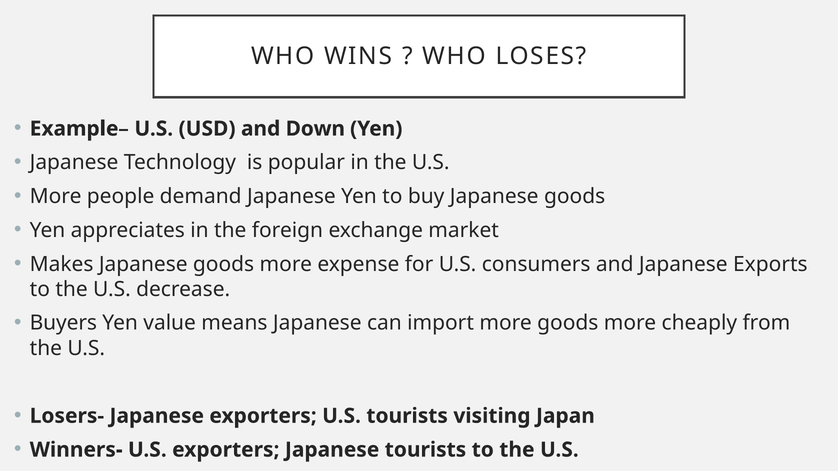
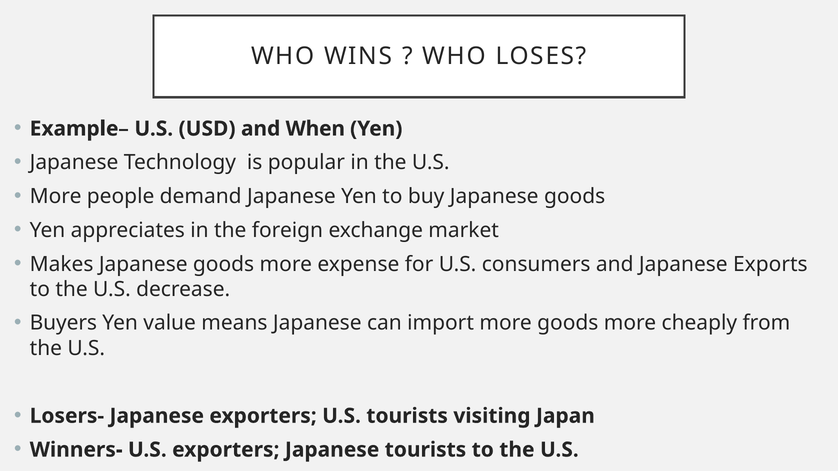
Down: Down -> When (315, 129)
